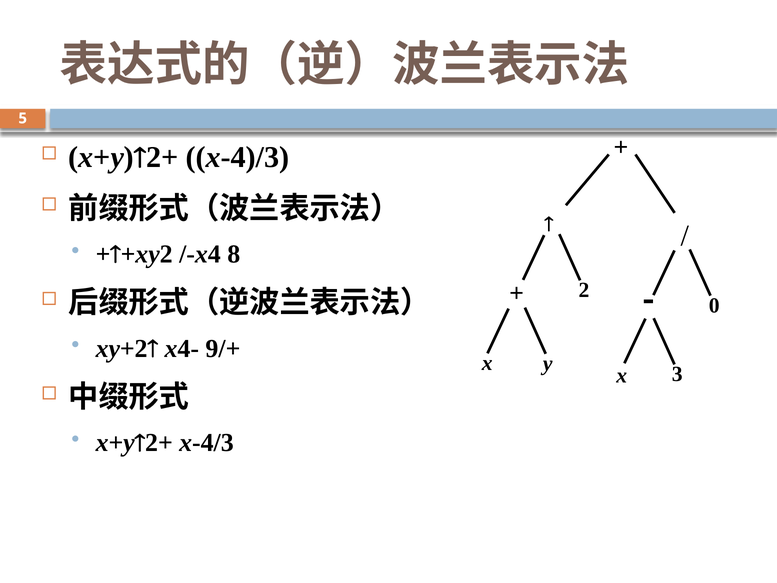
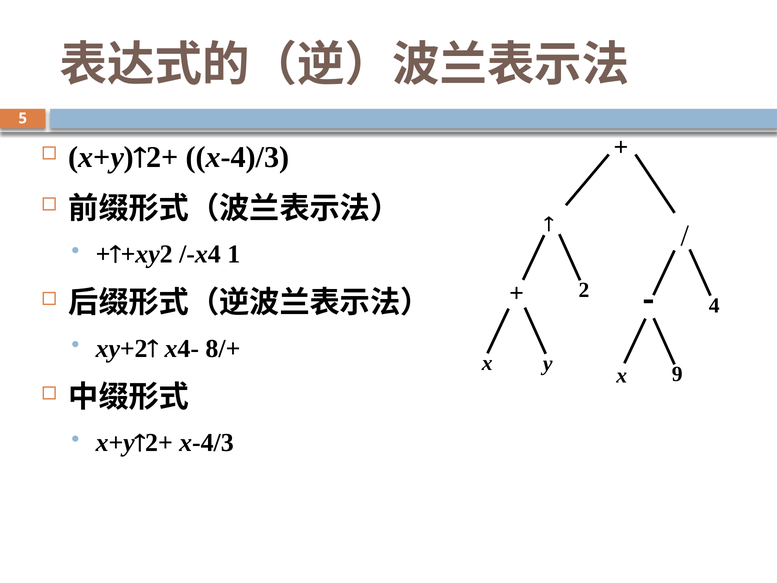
8: 8 -> 1 (234, 254)
0: 0 -> 4 (714, 305)
9/+: 9/+ -> 8/+ (223, 348)
3: 3 -> 9 (677, 374)
